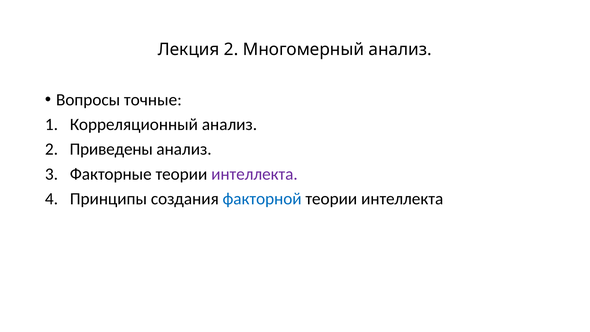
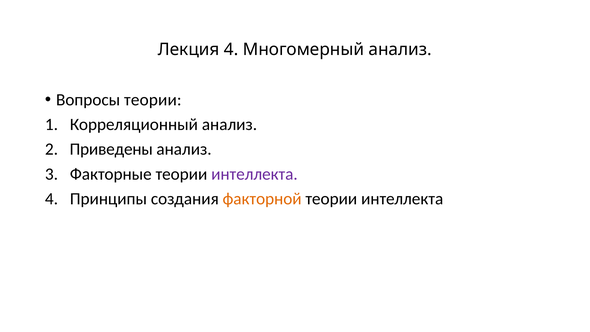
Лекция 2: 2 -> 4 (231, 50)
Вопросы точные: точные -> теории (153, 100)
факторной colour: blue -> orange (262, 199)
